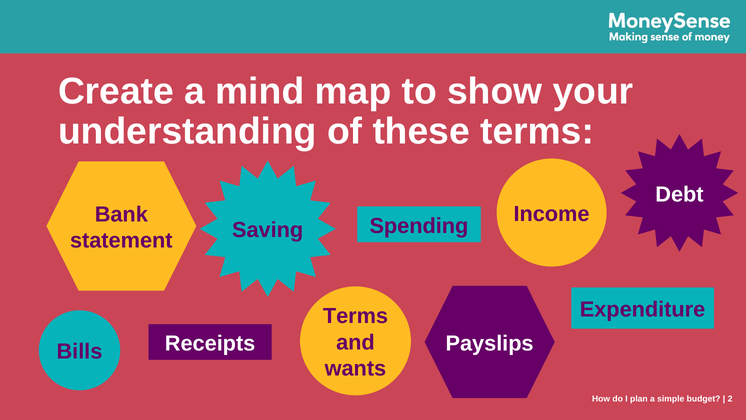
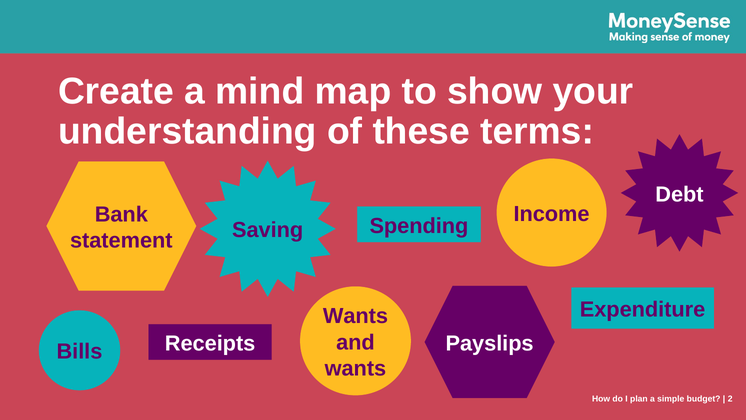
Terms: Terms -> Wants (355, 316)
